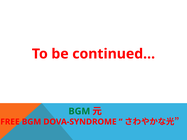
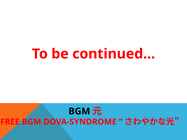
BGM colour: green -> black (79, 111)
